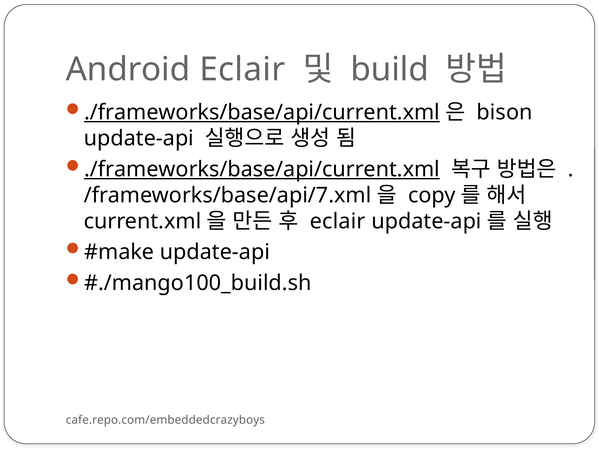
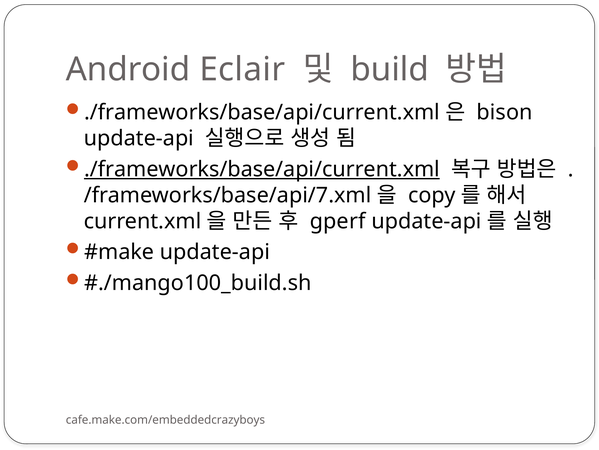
./frameworks/base/api/current.xml underline: present -> none (262, 112)
eclair: eclair -> gperf (338, 221)
cafe.repo.com/embeddedcrazyboys: cafe.repo.com/embeddedcrazyboys -> cafe.make.com/embeddedcrazyboys (165, 419)
